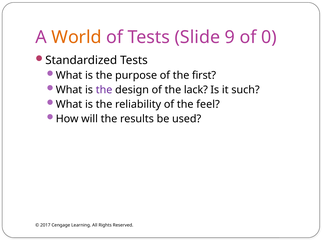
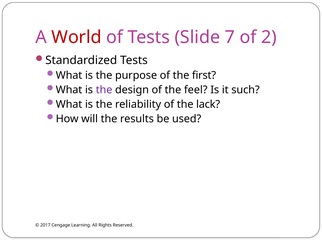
World colour: orange -> red (77, 37)
9: 9 -> 7 (230, 37)
0: 0 -> 2 (269, 37)
lack: lack -> feel (196, 90)
feel: feel -> lack (208, 105)
